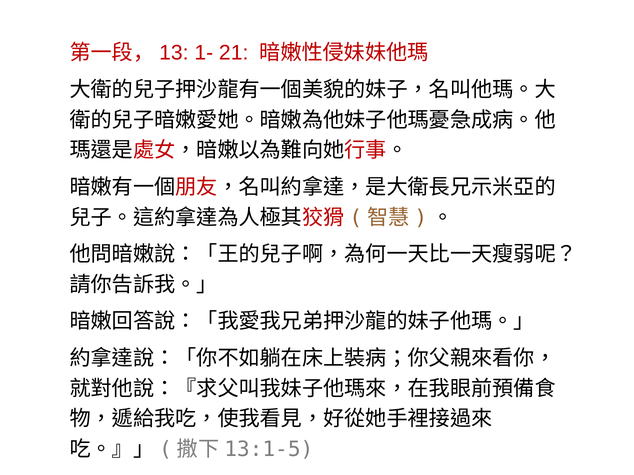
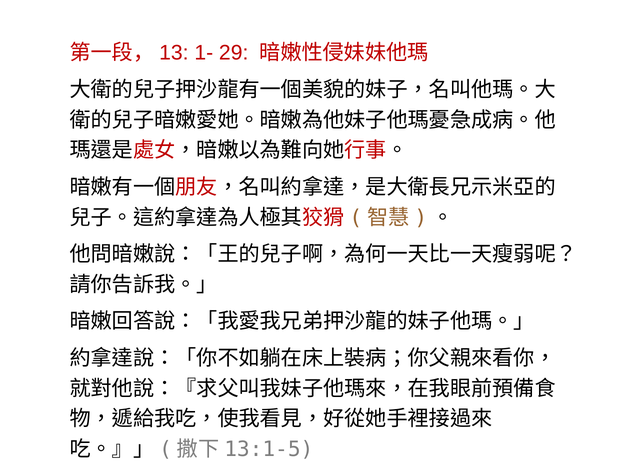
21: 21 -> 29 (234, 53)
